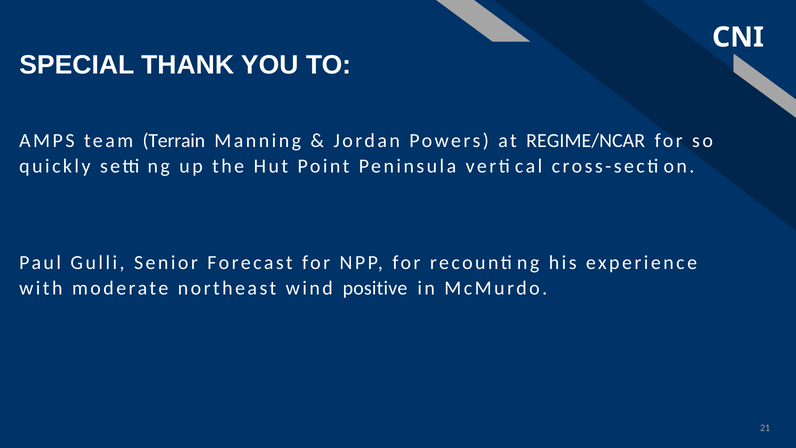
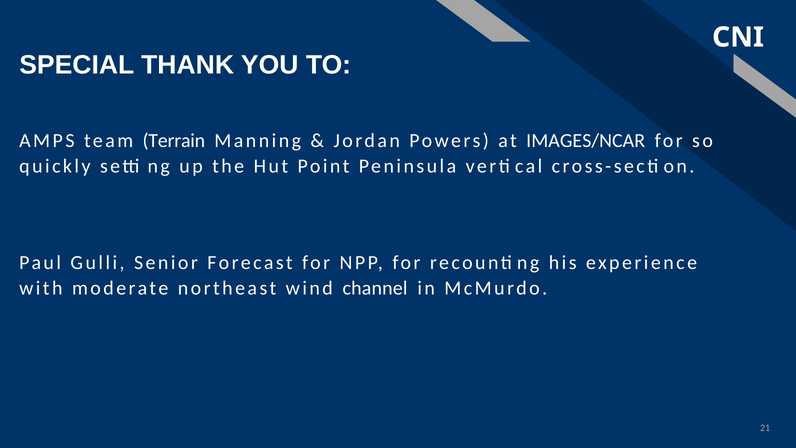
REGIME/NCAR: REGIME/NCAR -> IMAGES/NCAR (586, 140)
positive: positive -> channel (375, 288)
